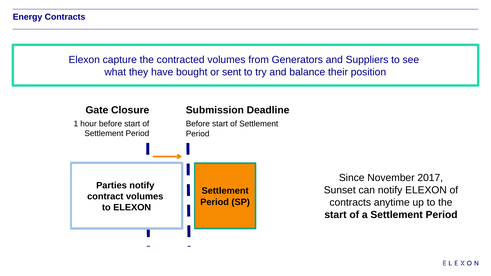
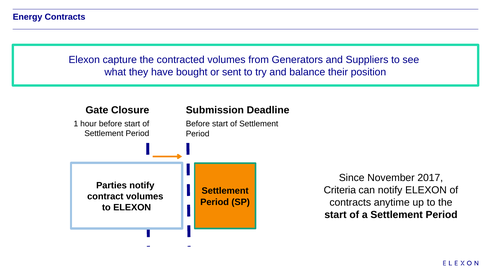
Sunset: Sunset -> Criteria (340, 190)
